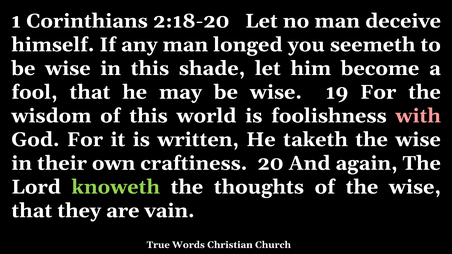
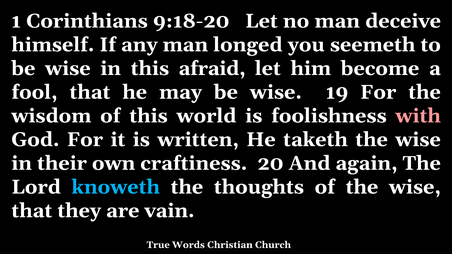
2:18-20: 2:18-20 -> 9:18-20 (191, 21)
shade: shade -> afraid (212, 69)
knoweth colour: light green -> light blue (116, 187)
